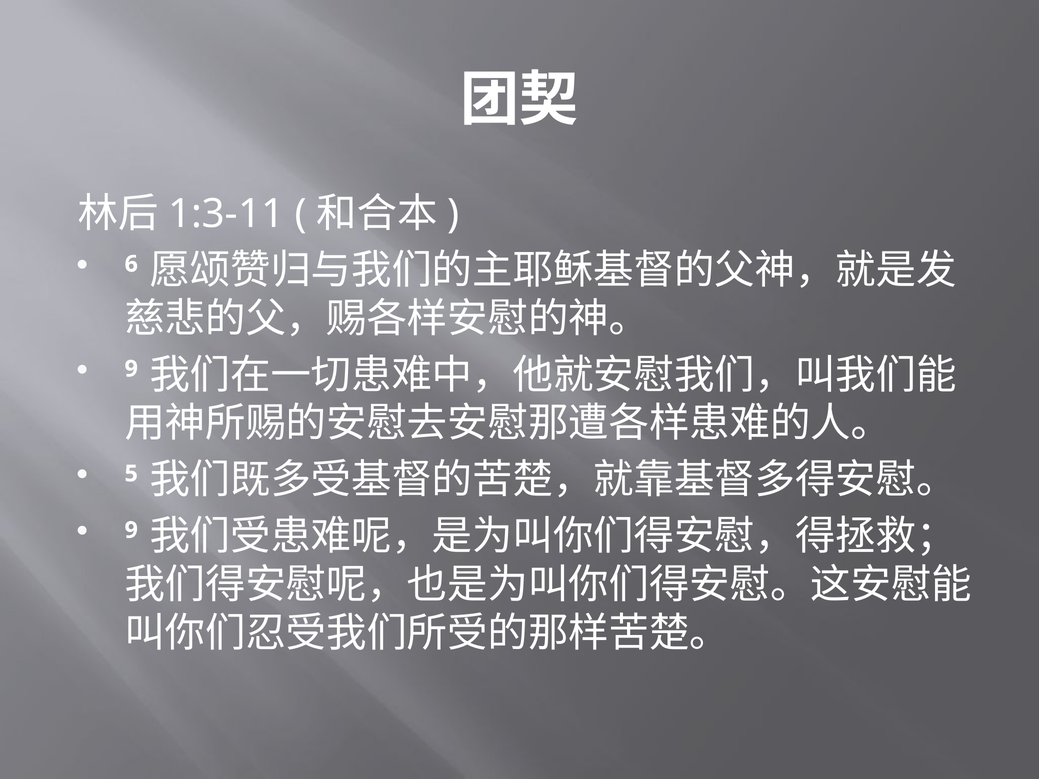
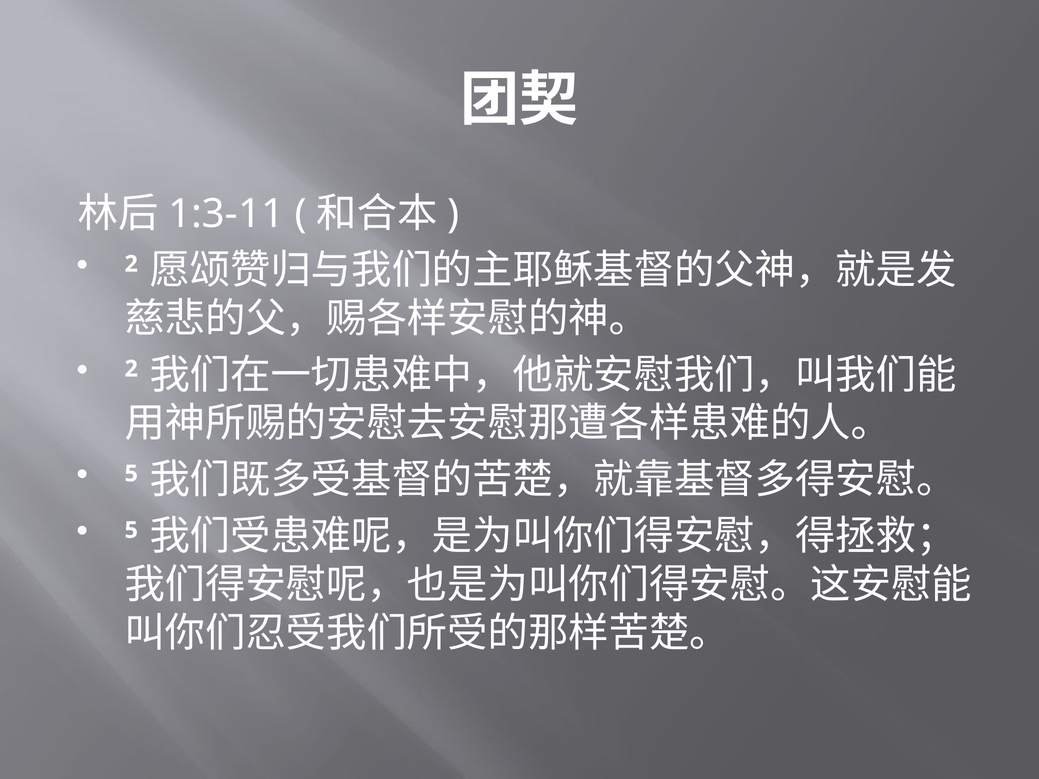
6: 6 -> 2 (131, 264)
9: 9 -> 2 (131, 369)
9: 9 -> 5 (131, 530)
